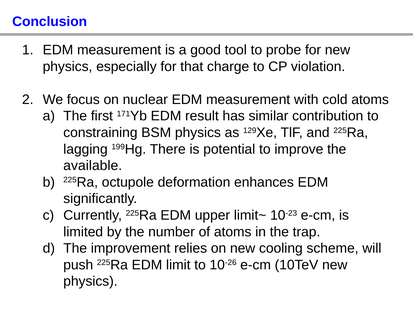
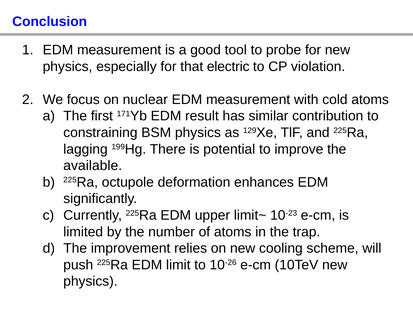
charge: charge -> electric (228, 66)
